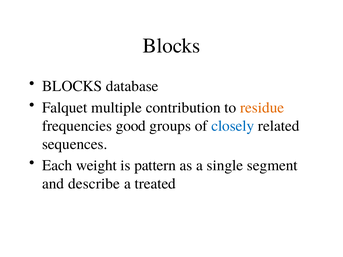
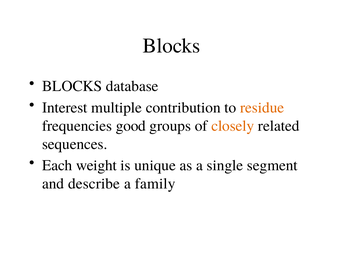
Falquet: Falquet -> Interest (65, 108)
closely colour: blue -> orange (233, 126)
pattern: pattern -> unique (155, 166)
treated: treated -> family (155, 184)
